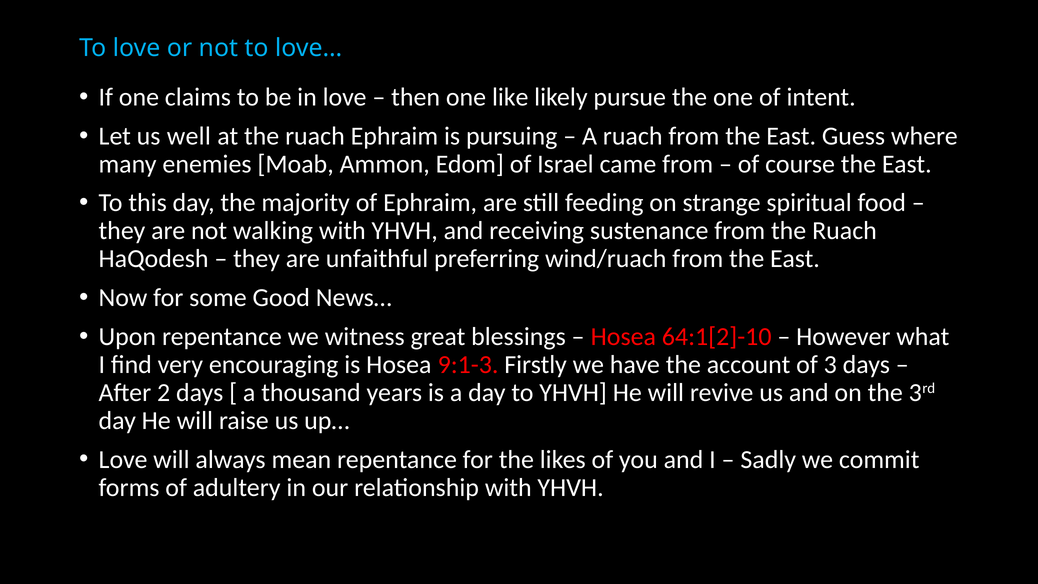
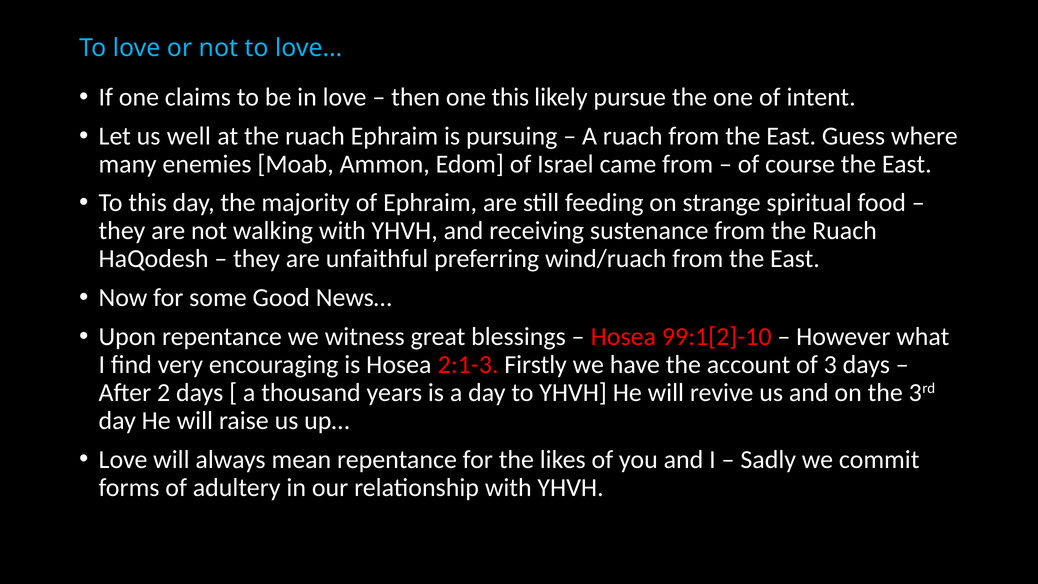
one like: like -> this (510, 97)
64:1[2]-10: 64:1[2]-10 -> 99:1[2]-10 (717, 336)
9:1-3: 9:1-3 -> 2:1-3 (468, 364)
